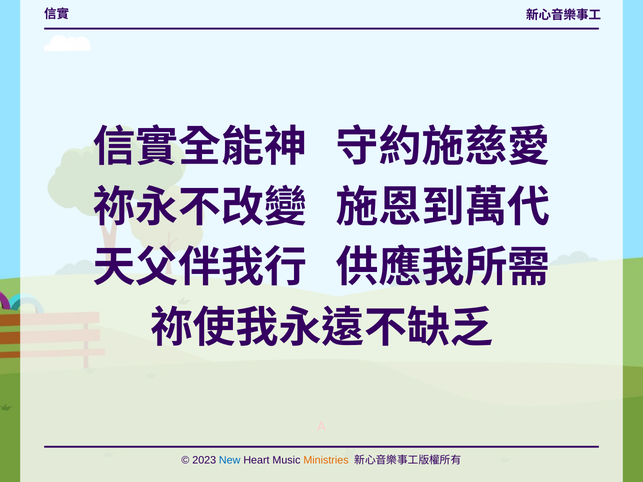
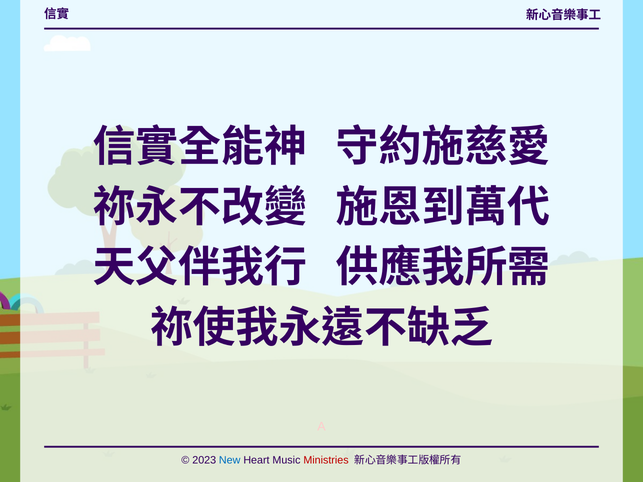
Ministries colour: orange -> red (326, 461)
